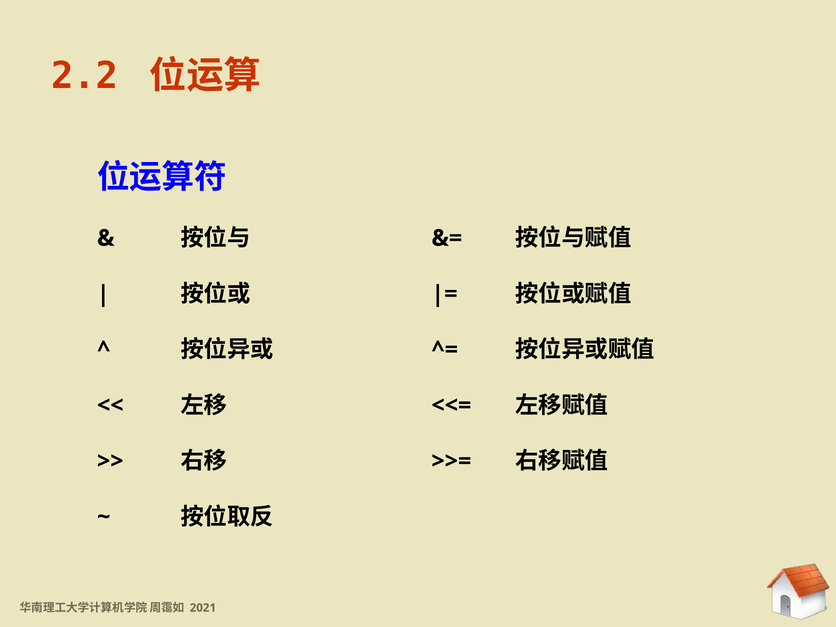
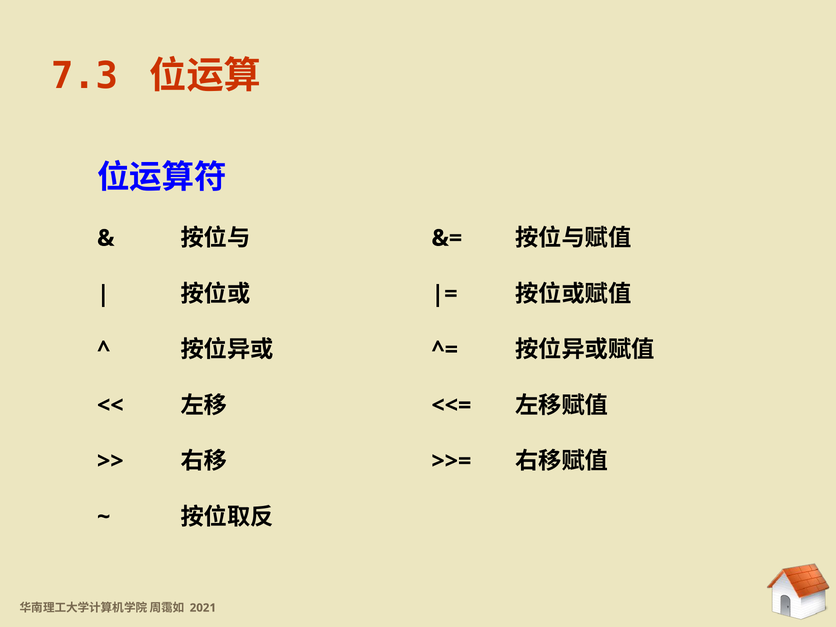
2.2: 2.2 -> 7.3 (85, 76)
